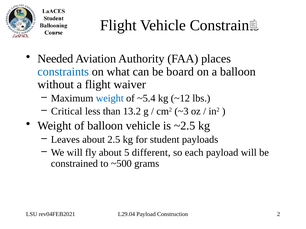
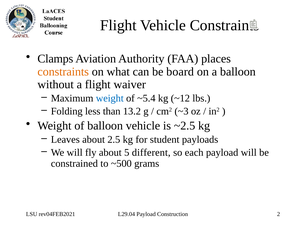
Needed: Needed -> Clamps (55, 59)
constraints colour: blue -> orange (63, 72)
Critical: Critical -> Folding (67, 112)
